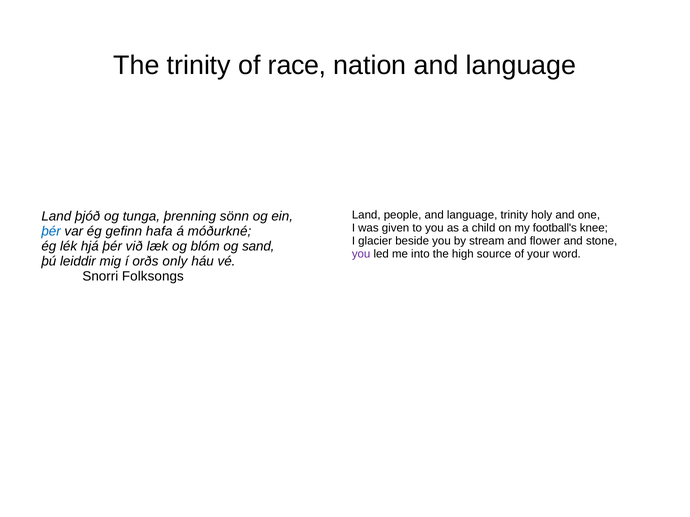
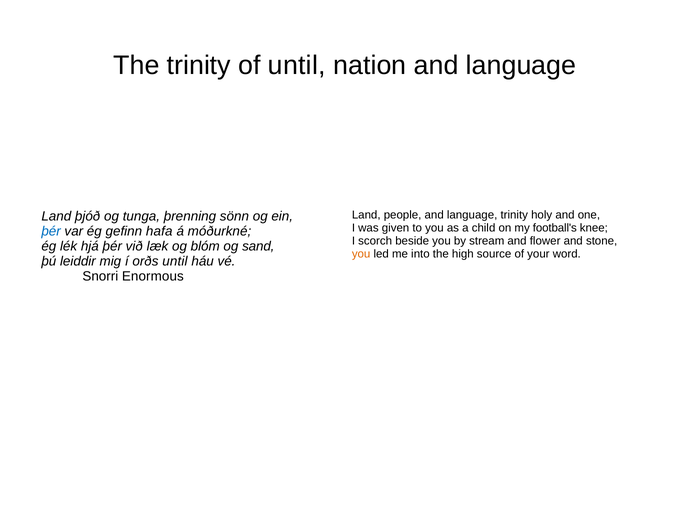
of race: race -> until (297, 66)
glacier: glacier -> scorch (375, 241)
you colour: purple -> orange (361, 254)
orðs only: only -> until (175, 262)
Folksongs: Folksongs -> Enormous (153, 277)
